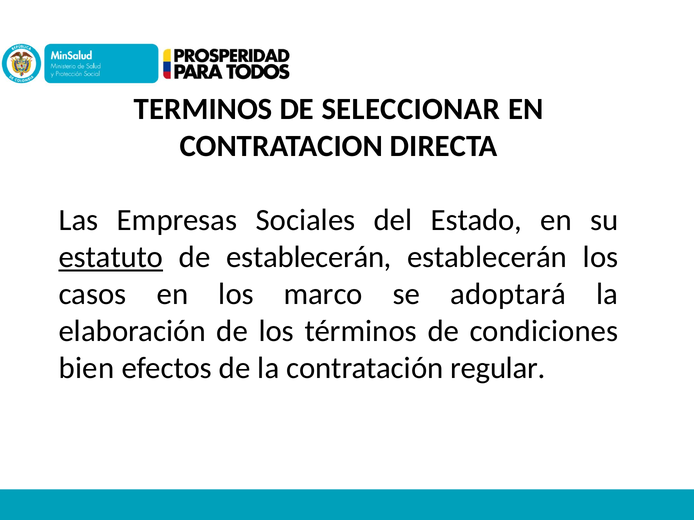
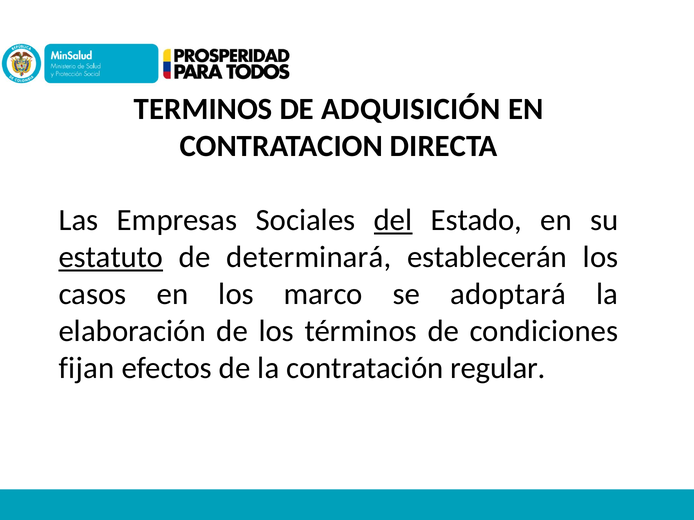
SELECCIONAR: SELECCIONAR -> ADQUISICIÓN (411, 109)
del underline: none -> present (393, 220)
de establecerán: establecerán -> determinará (309, 258)
bien: bien -> fijan (86, 369)
